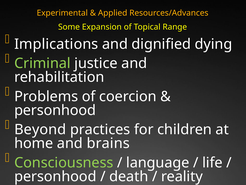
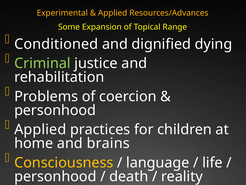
Implications: Implications -> Conditioned (56, 44)
Beyond: Beyond -> Applied (40, 129)
Consciousness colour: light green -> yellow (64, 162)
